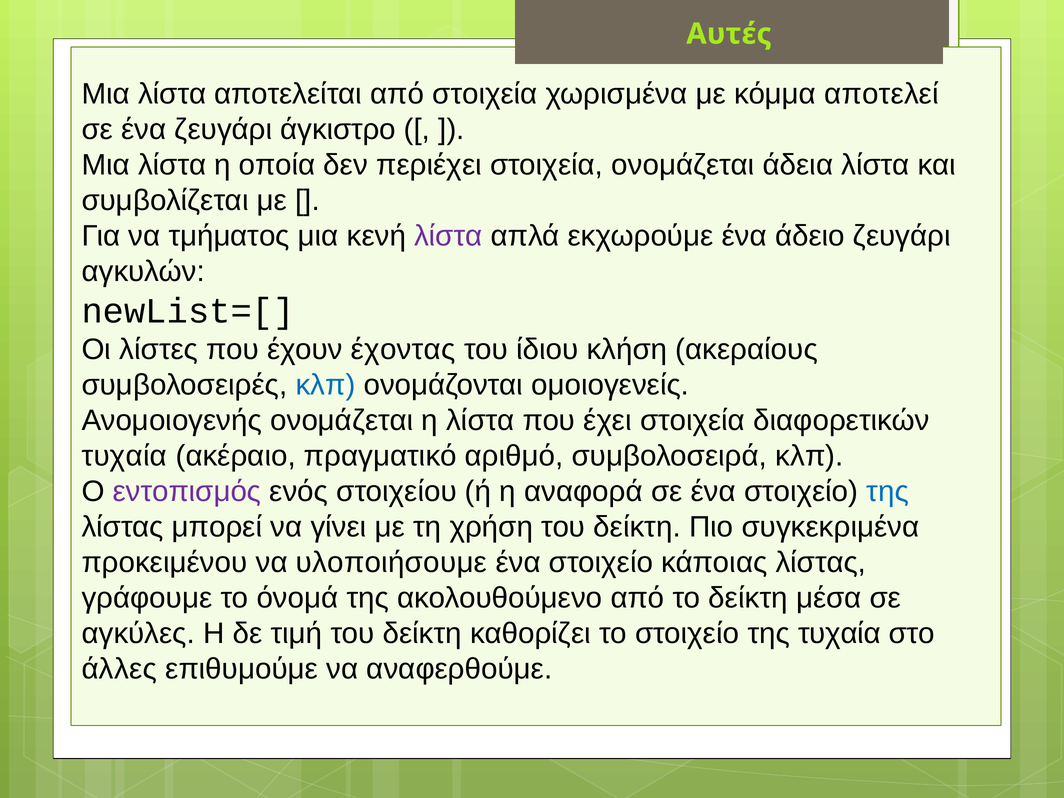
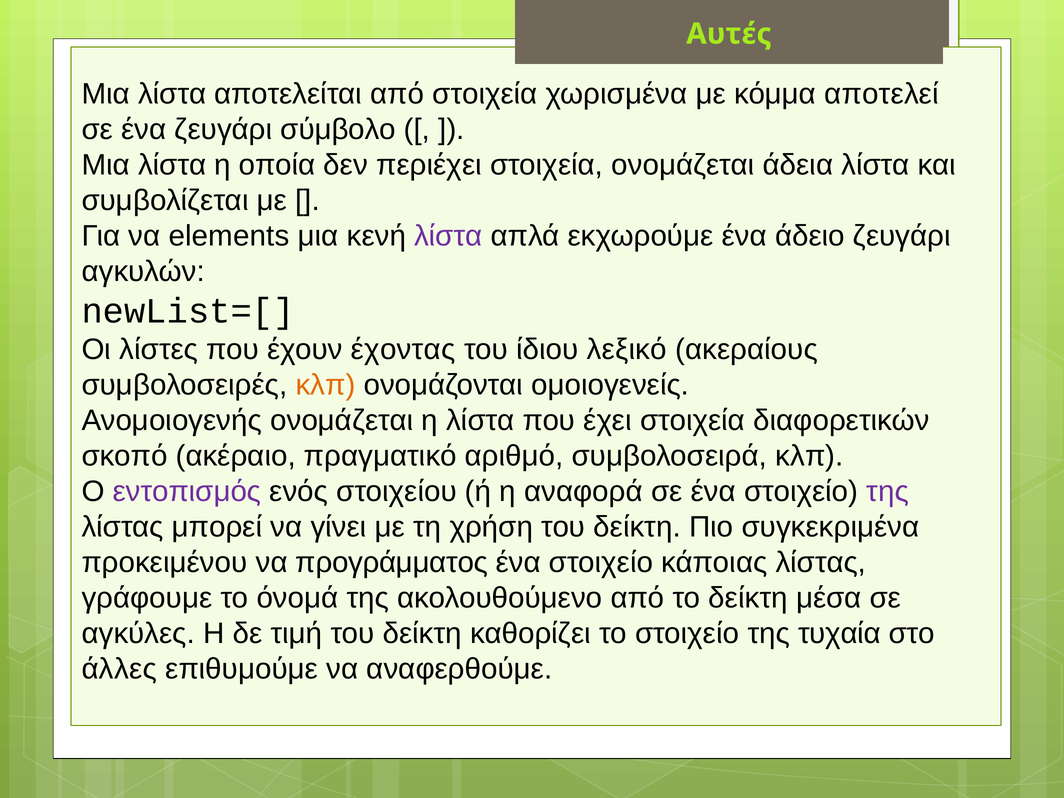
άγκιστρο: άγκιστρο -> σύμβολο (338, 130)
τμήματος: τμήματος -> elements (229, 236)
κλήση: κλήση -> λεξικό (627, 350)
κλπ colour: blue -> orange (325, 385)
τυχαία: τυχαία -> σκοπό (125, 456)
της colour: blue -> purple (888, 492)
υλοποιήσουμε: υλοποιήσουμε -> προγράμματος (392, 562)
